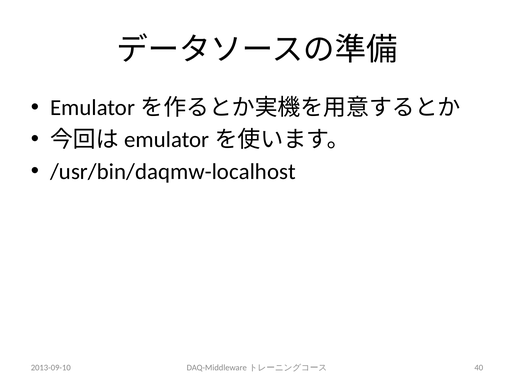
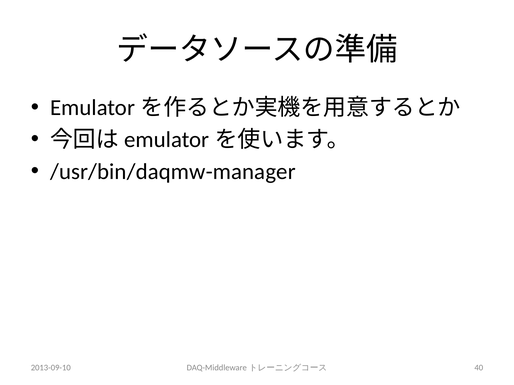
/usr/bin/daqmw-localhost: /usr/bin/daqmw-localhost -> /usr/bin/daqmw-manager (173, 172)
